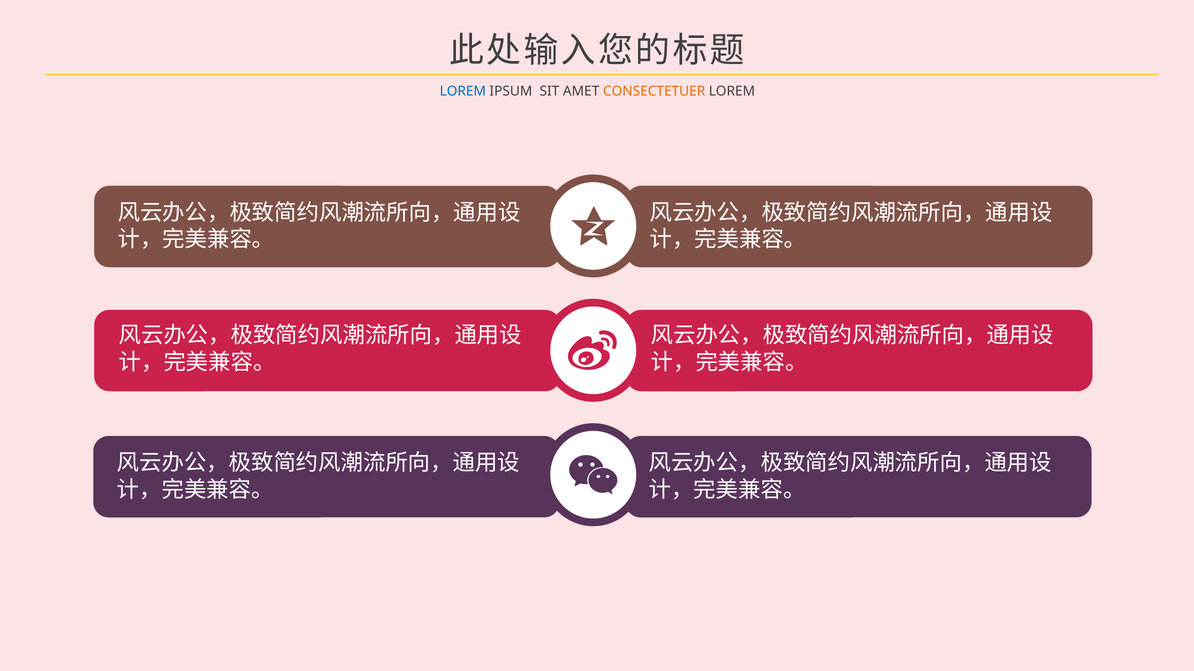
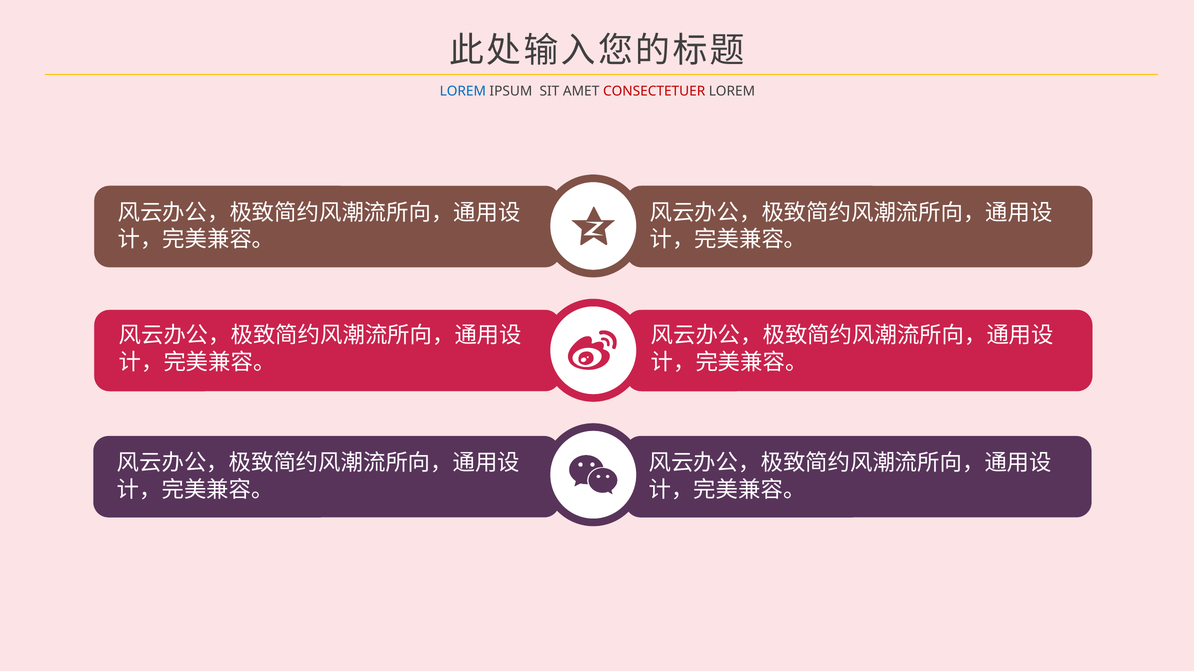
CONSECTETUER colour: orange -> red (654, 91)
